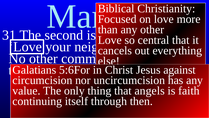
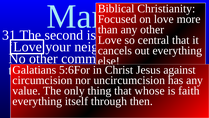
angels: angels -> whose (150, 90)
continuing: continuing -> everything (37, 101)
